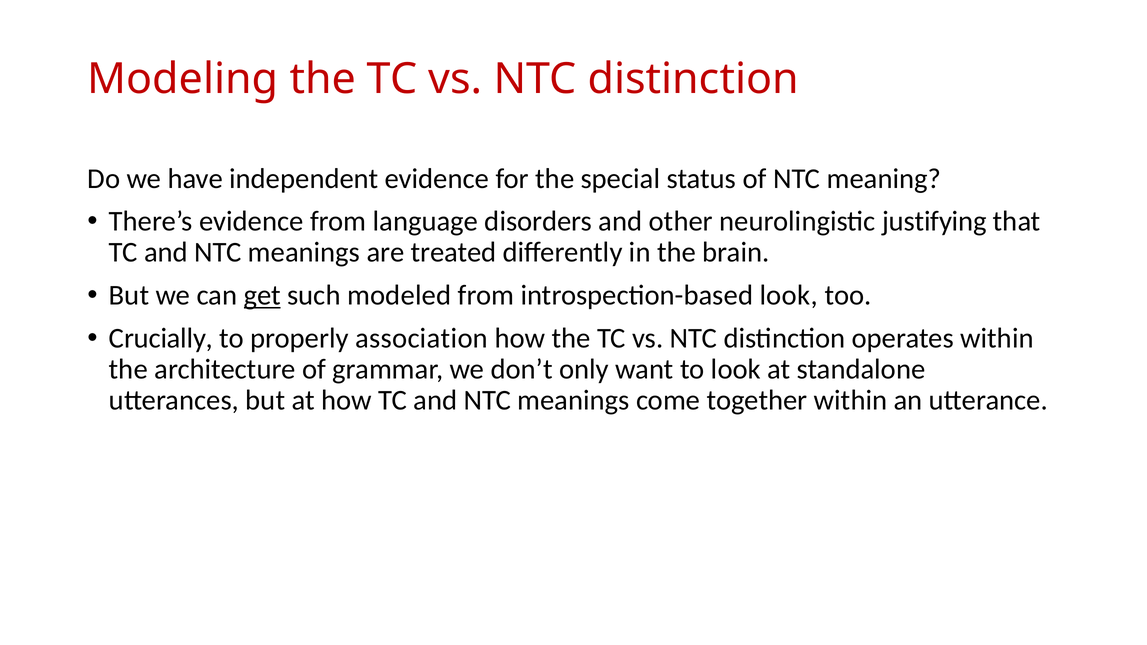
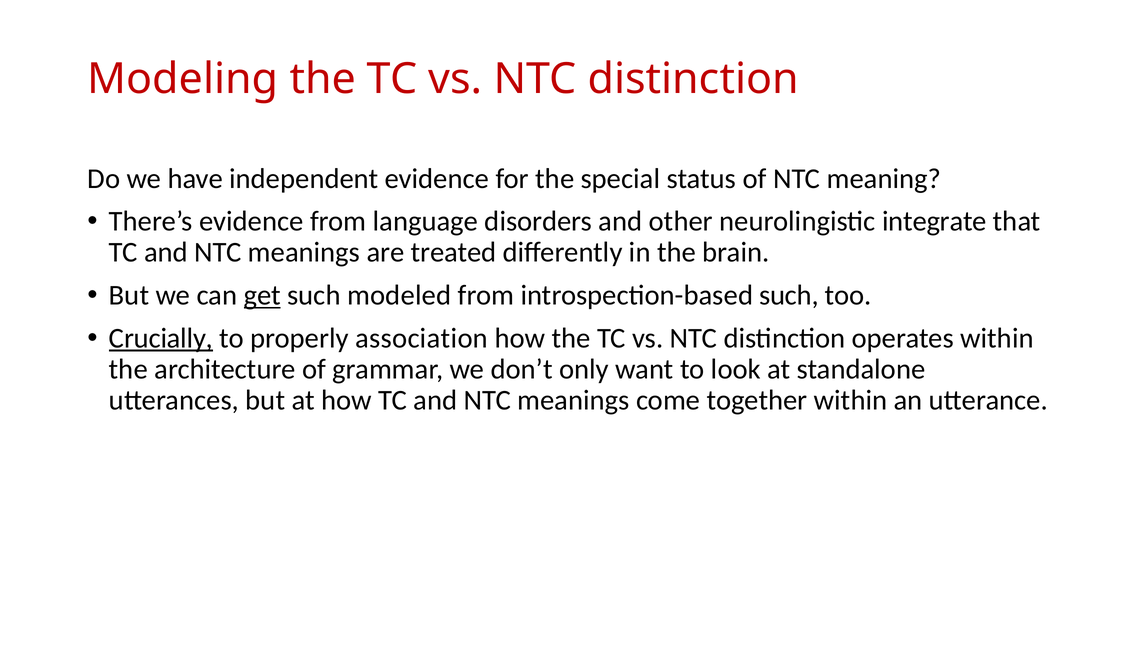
justifying: justifying -> integrate (934, 222)
introspection-based look: look -> such (789, 295)
Crucially underline: none -> present (161, 338)
